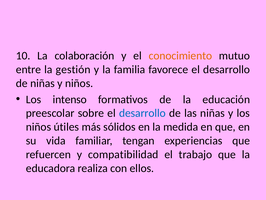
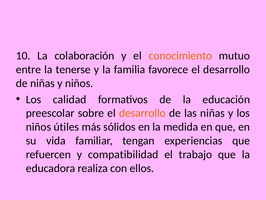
gestión: gestión -> tenerse (73, 69)
intenso: intenso -> calidad (70, 99)
desarrollo colour: blue -> orange (142, 113)
